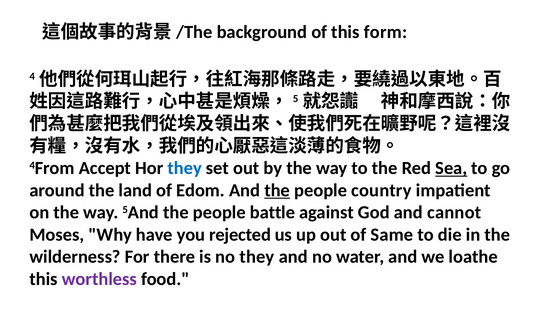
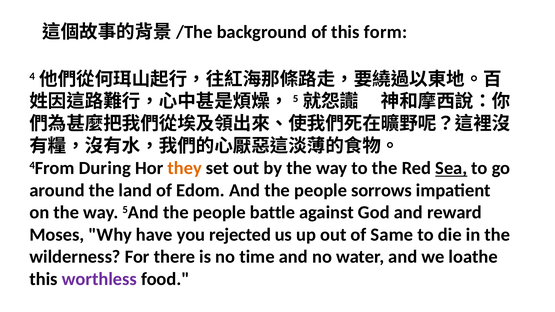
Accept: Accept -> During (105, 168)
they colour: blue -> orange (185, 168)
the underline: present -> none (277, 190)
country: country -> sorrows (382, 190)
cannot: cannot -> reward (454, 213)
no they: they -> time (257, 257)
